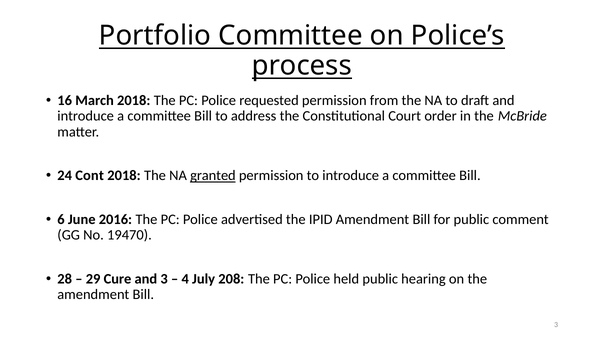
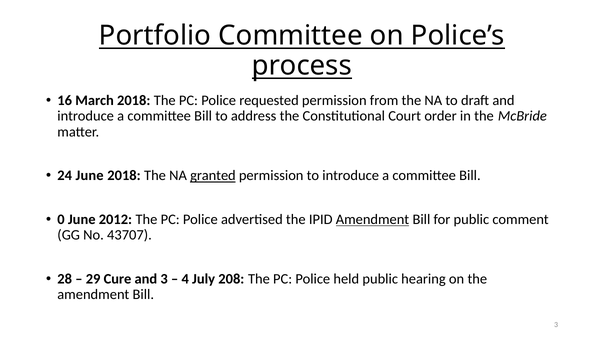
24 Cont: Cont -> June (90, 175)
6: 6 -> 0 (61, 219)
2016: 2016 -> 2012 (115, 219)
Amendment underline: none -> present (373, 219)
19470: 19470 -> 43707 (129, 235)
